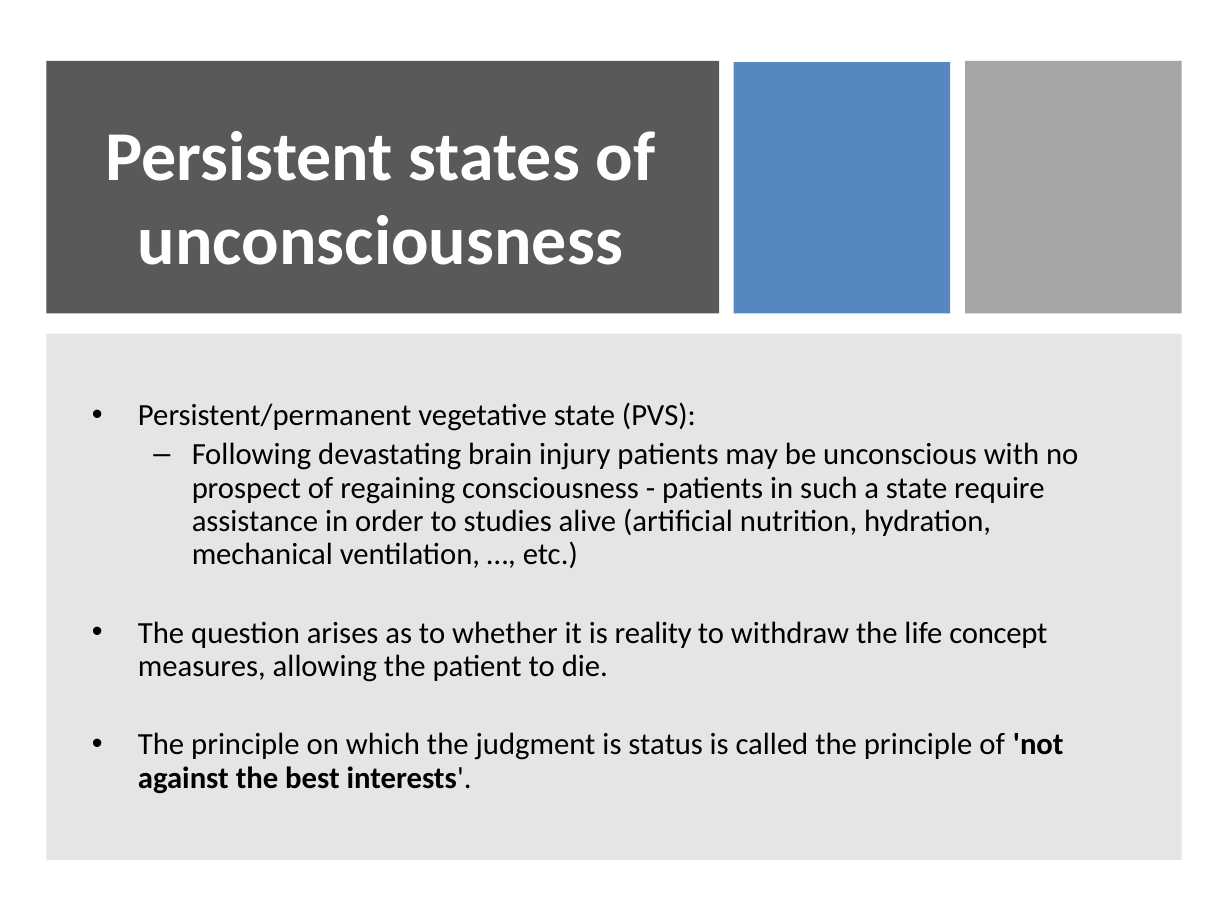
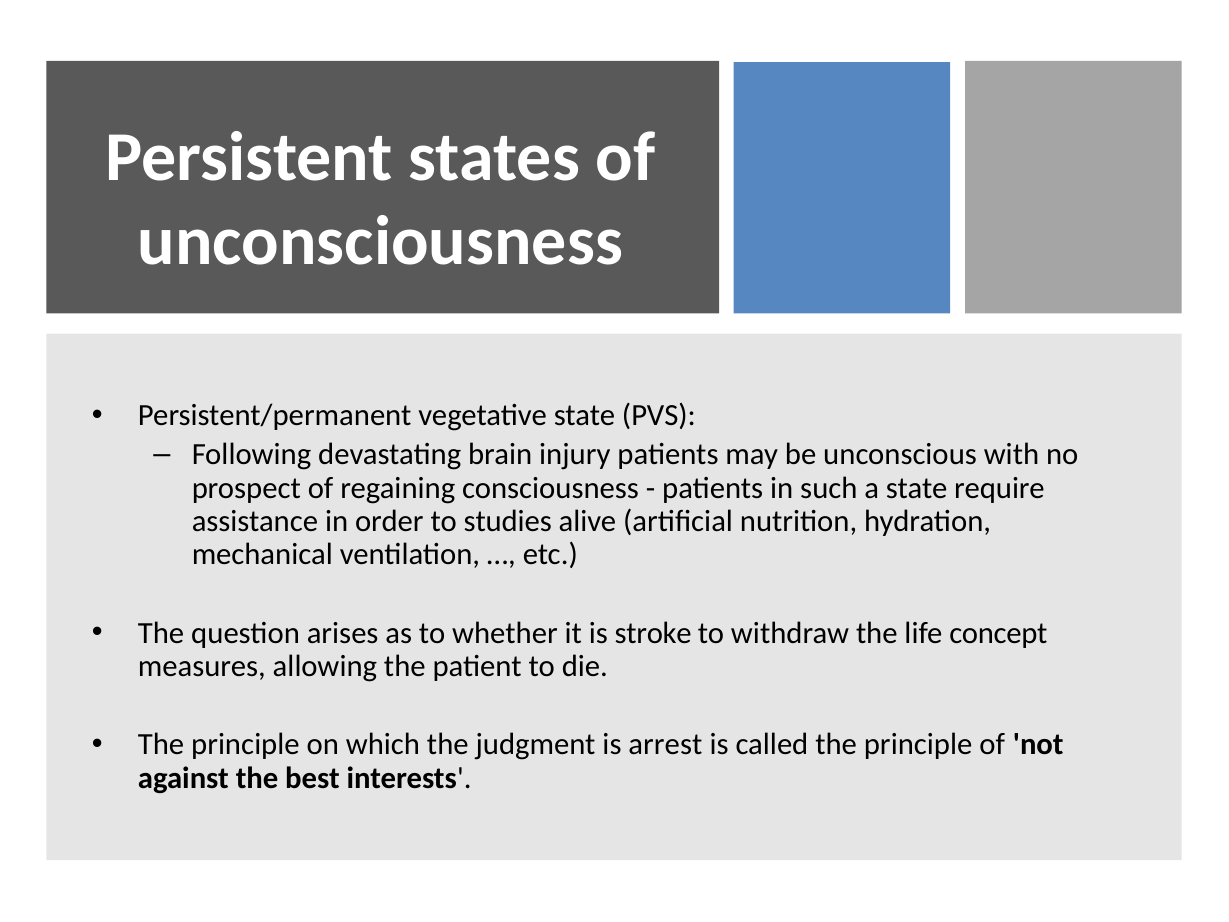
reality: reality -> stroke (653, 633)
status: status -> arrest (665, 745)
